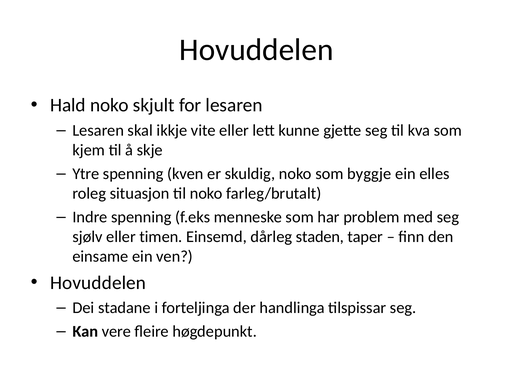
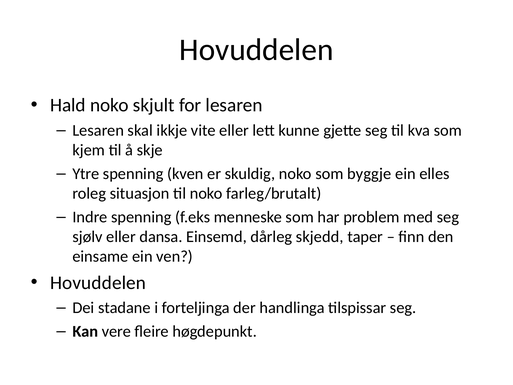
timen: timen -> dansa (161, 237)
staden: staden -> skjedd (320, 237)
